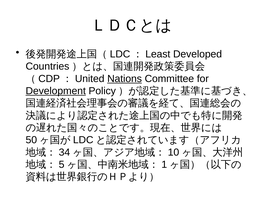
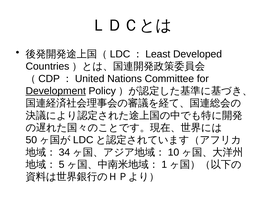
Nations underline: present -> none (125, 79)
